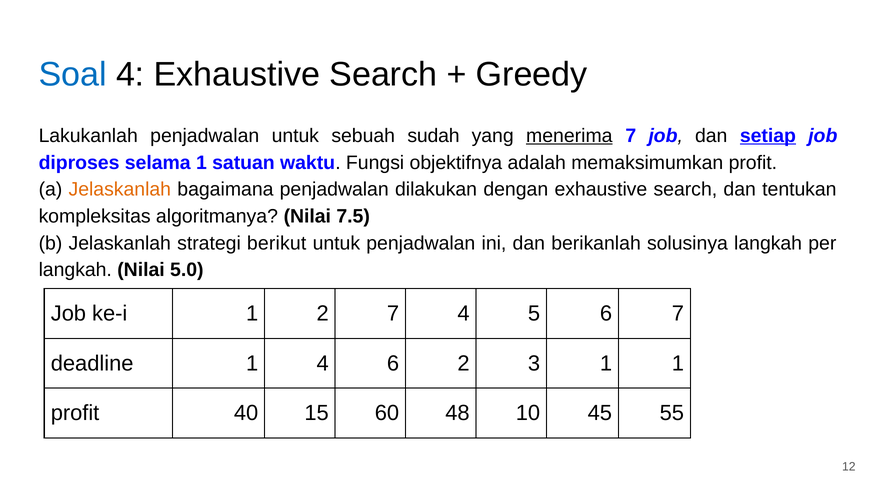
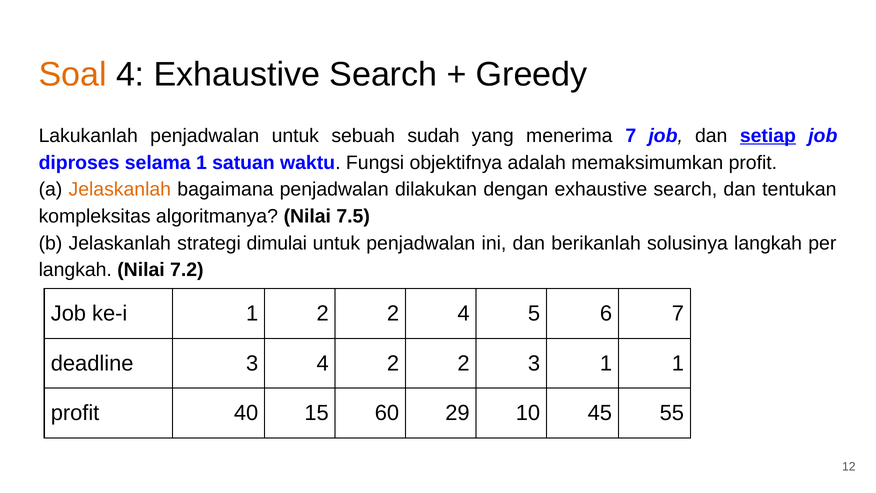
Soal colour: blue -> orange (73, 74)
menerima underline: present -> none (569, 136)
berikut: berikut -> dimulai (277, 243)
5.0: 5.0 -> 7.2 (187, 270)
1 2 7: 7 -> 2 (393, 313)
deadline 1: 1 -> 3 (252, 363)
4 6: 6 -> 2 (393, 363)
48: 48 -> 29 (457, 413)
